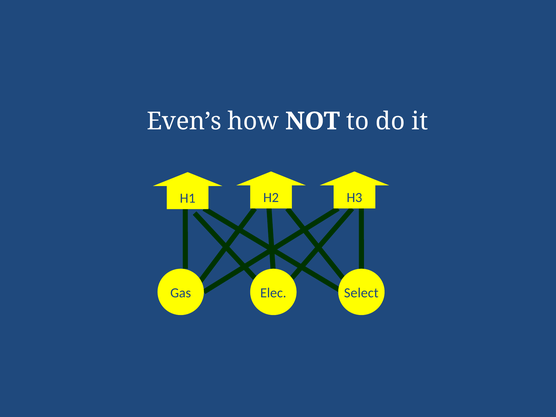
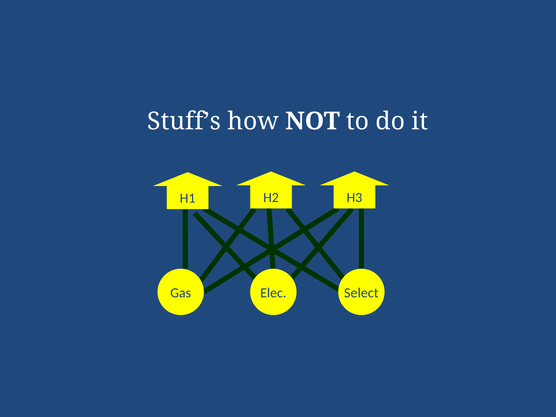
Even’s: Even’s -> Stuff’s (184, 121)
